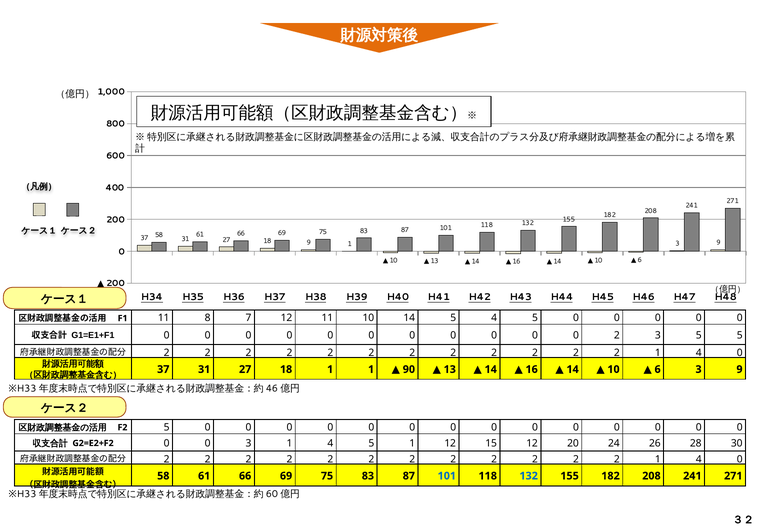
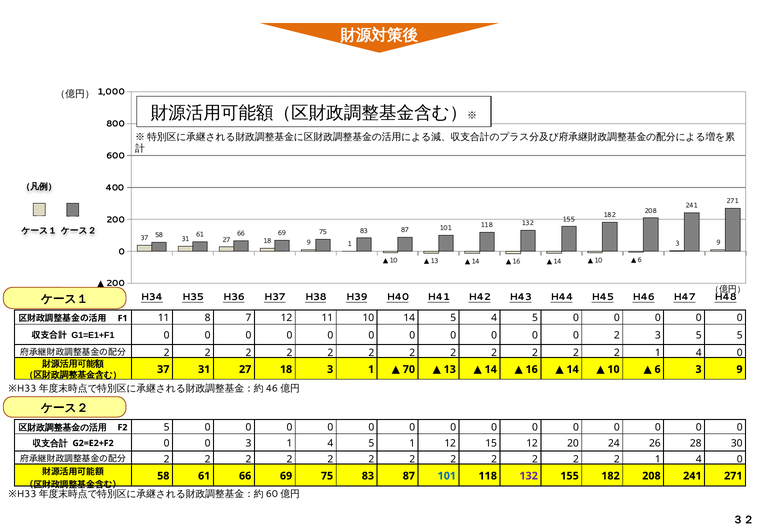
18 1: 1 -> 3 (330, 369)
90: 90 -> 70 (409, 369)
132 colour: blue -> purple (529, 476)
